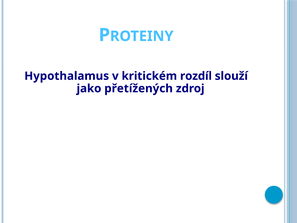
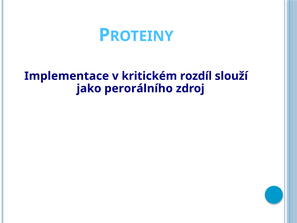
Hypothalamus: Hypothalamus -> Implementace (67, 76)
přetížených: přetížených -> perorálního (139, 88)
